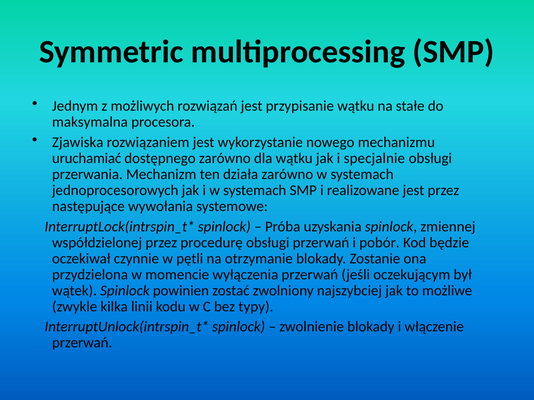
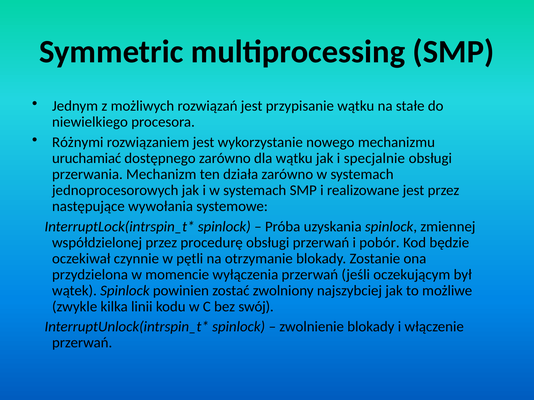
maksymalna: maksymalna -> niewielkiego (90, 122)
Zjawiska: Zjawiska -> Różnymi (78, 142)
typy: typy -> swój (256, 307)
